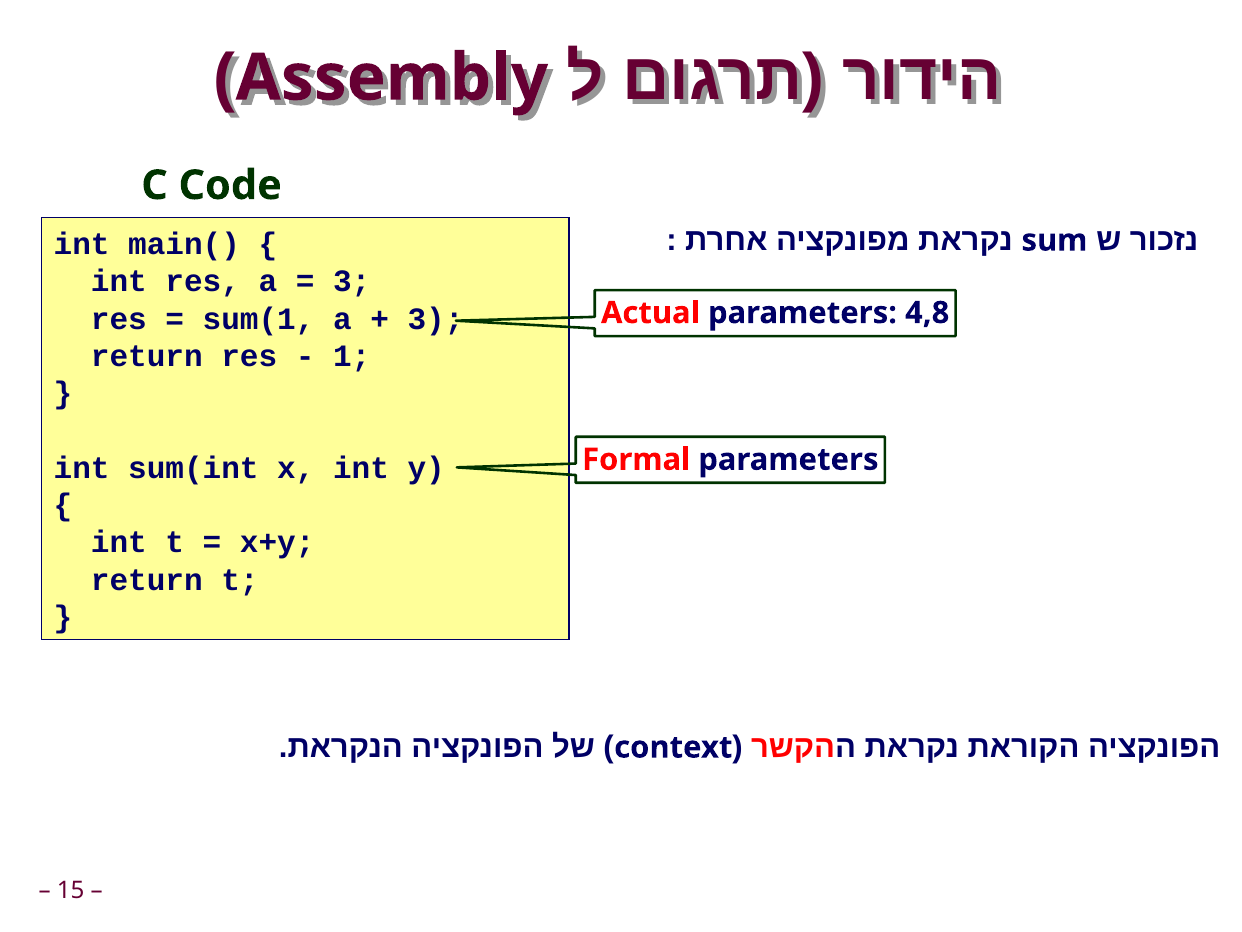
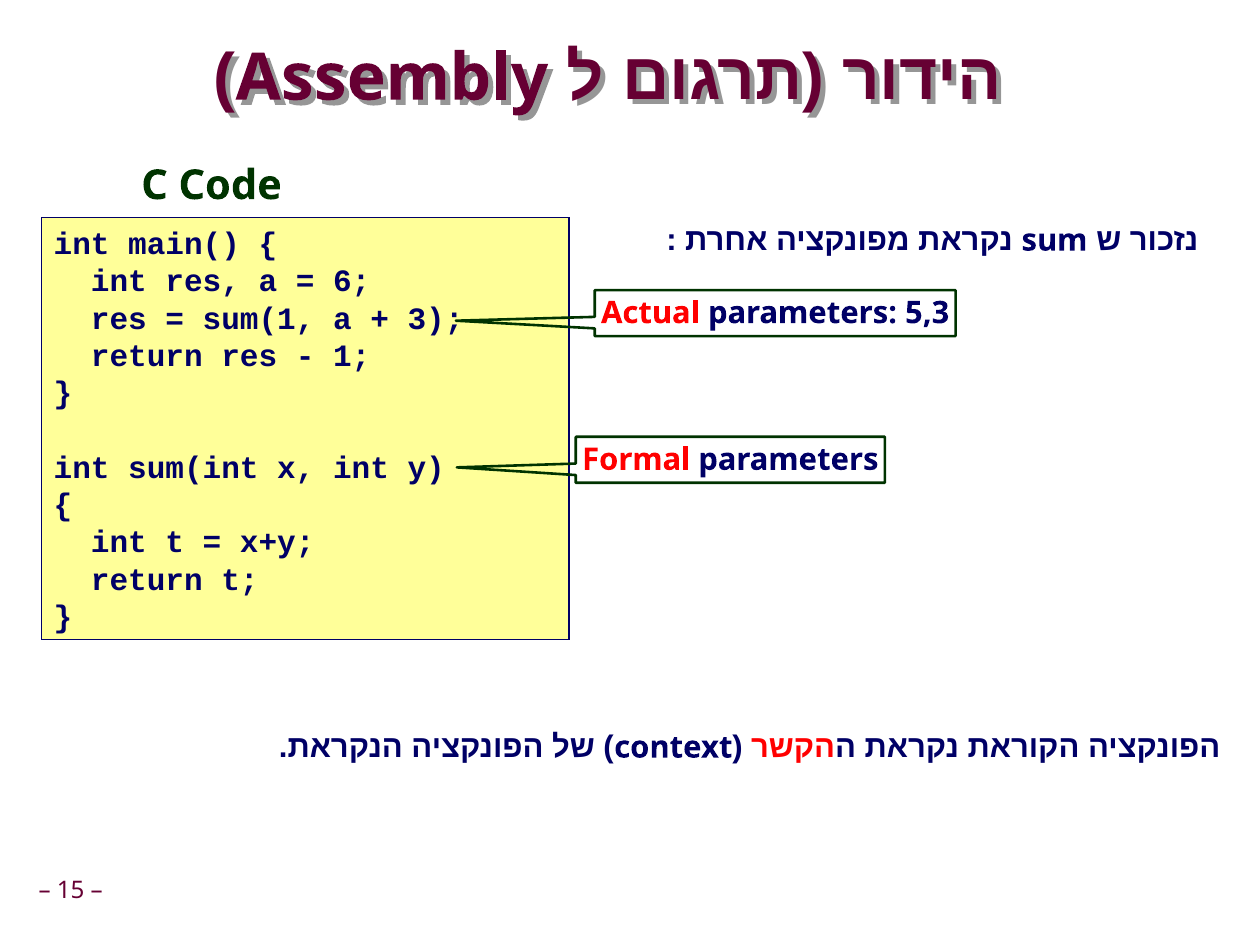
3: 3 -> 6 (352, 281)
4,8: 4,8 -> 5,3 (927, 313)
